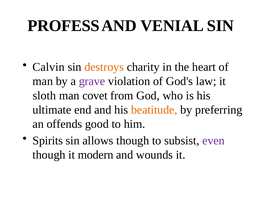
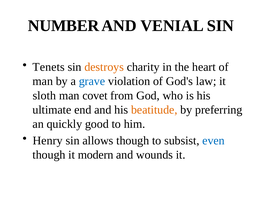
PROFESS: PROFESS -> NUMBER (64, 26)
Calvin: Calvin -> Tenets (49, 67)
grave colour: purple -> blue (92, 81)
offends: offends -> quickly (64, 124)
Spirits: Spirits -> Henry (48, 140)
even colour: purple -> blue (214, 140)
